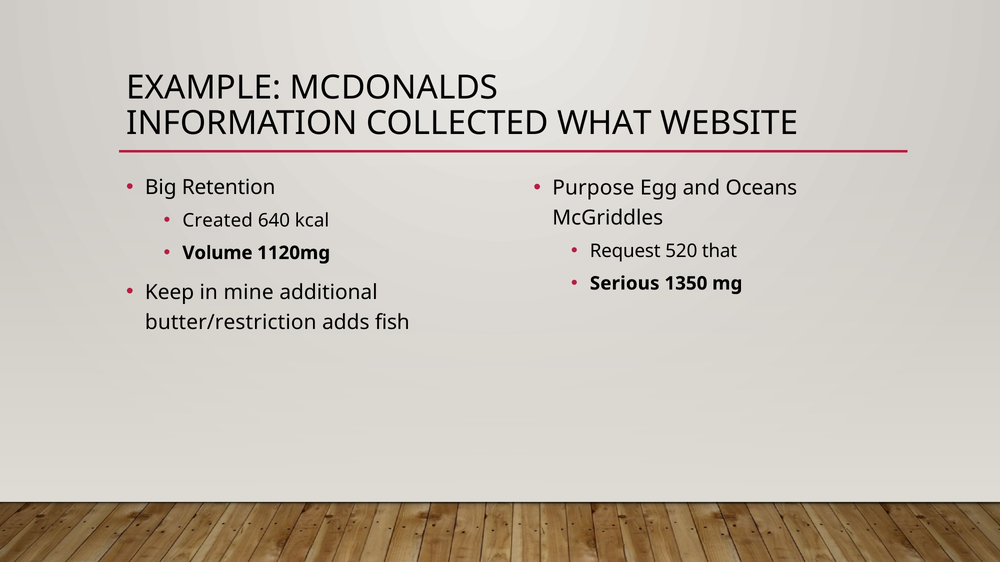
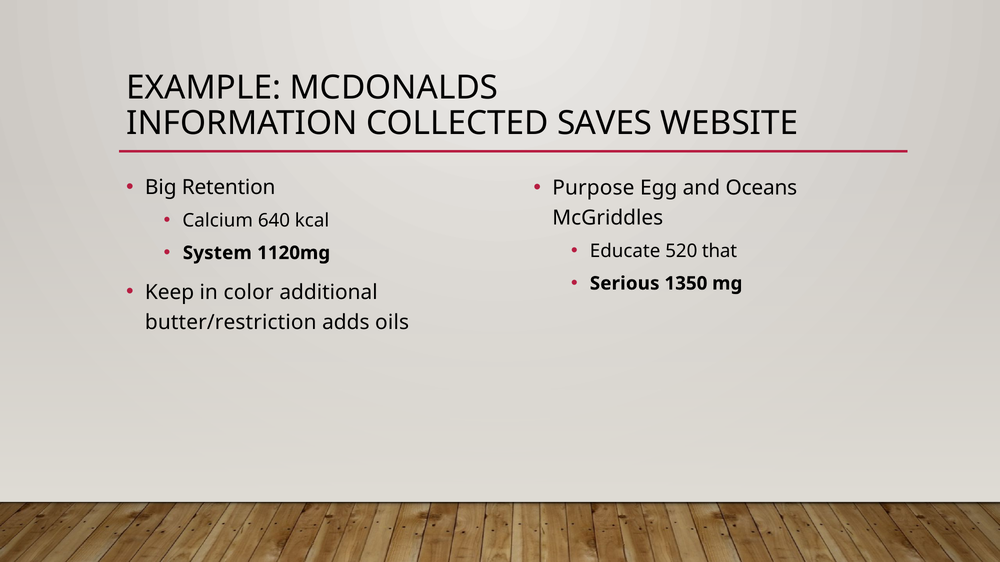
WHAT: WHAT -> SAVES (605, 124)
Created: Created -> Calcium (218, 221)
Request: Request -> Educate (625, 251)
Volume: Volume -> System (217, 253)
mine: mine -> color (249, 292)
fish: fish -> oils (392, 322)
